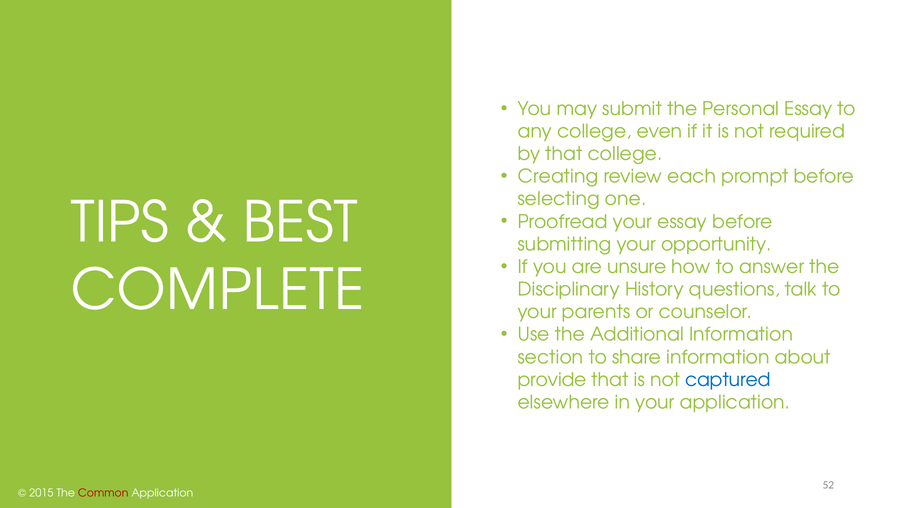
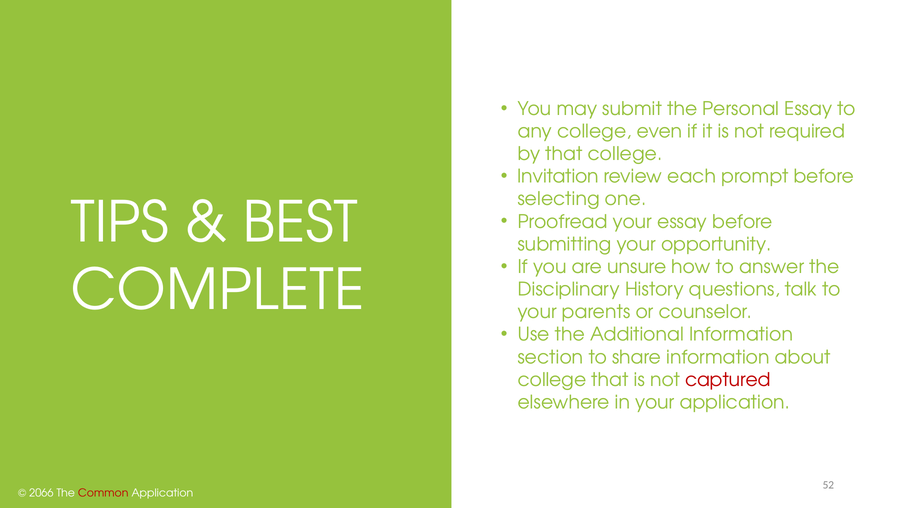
Creating: Creating -> Invitation (558, 177)
provide: provide -> college (552, 380)
captured colour: blue -> red (728, 380)
2015: 2015 -> 2066 (41, 493)
